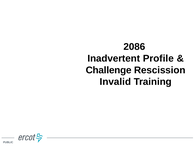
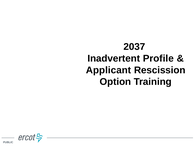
2086: 2086 -> 2037 (134, 47)
Challenge: Challenge -> Applicant (109, 70)
Invalid: Invalid -> Option (115, 82)
